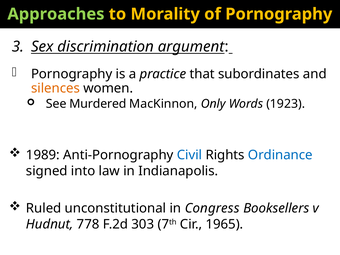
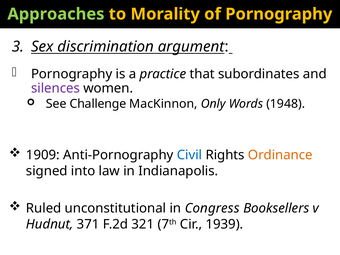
silences colour: orange -> purple (55, 88)
Murdered: Murdered -> Challenge (98, 104)
1923: 1923 -> 1948 (286, 104)
1989: 1989 -> 1909 (43, 155)
Ordinance colour: blue -> orange (280, 155)
778: 778 -> 371 (88, 224)
303: 303 -> 321 (143, 224)
1965: 1965 -> 1939 (224, 224)
